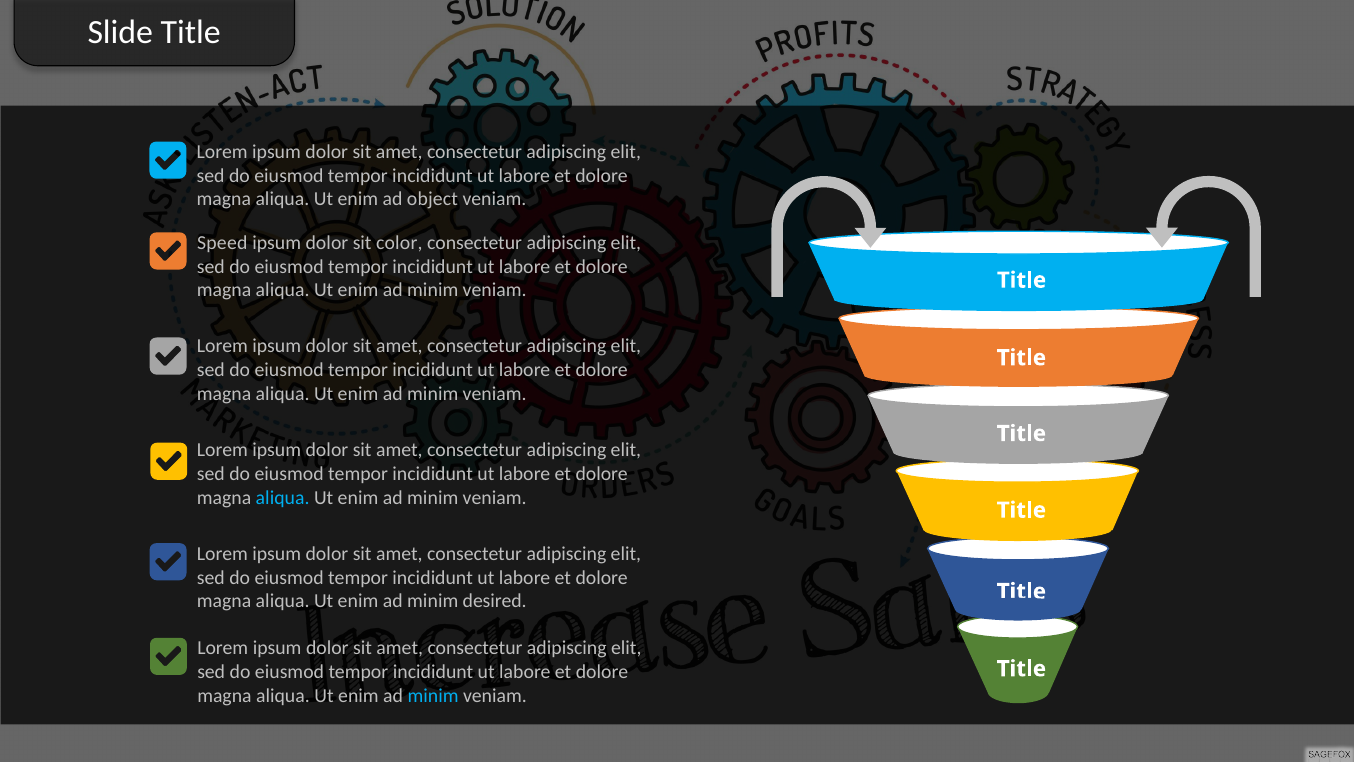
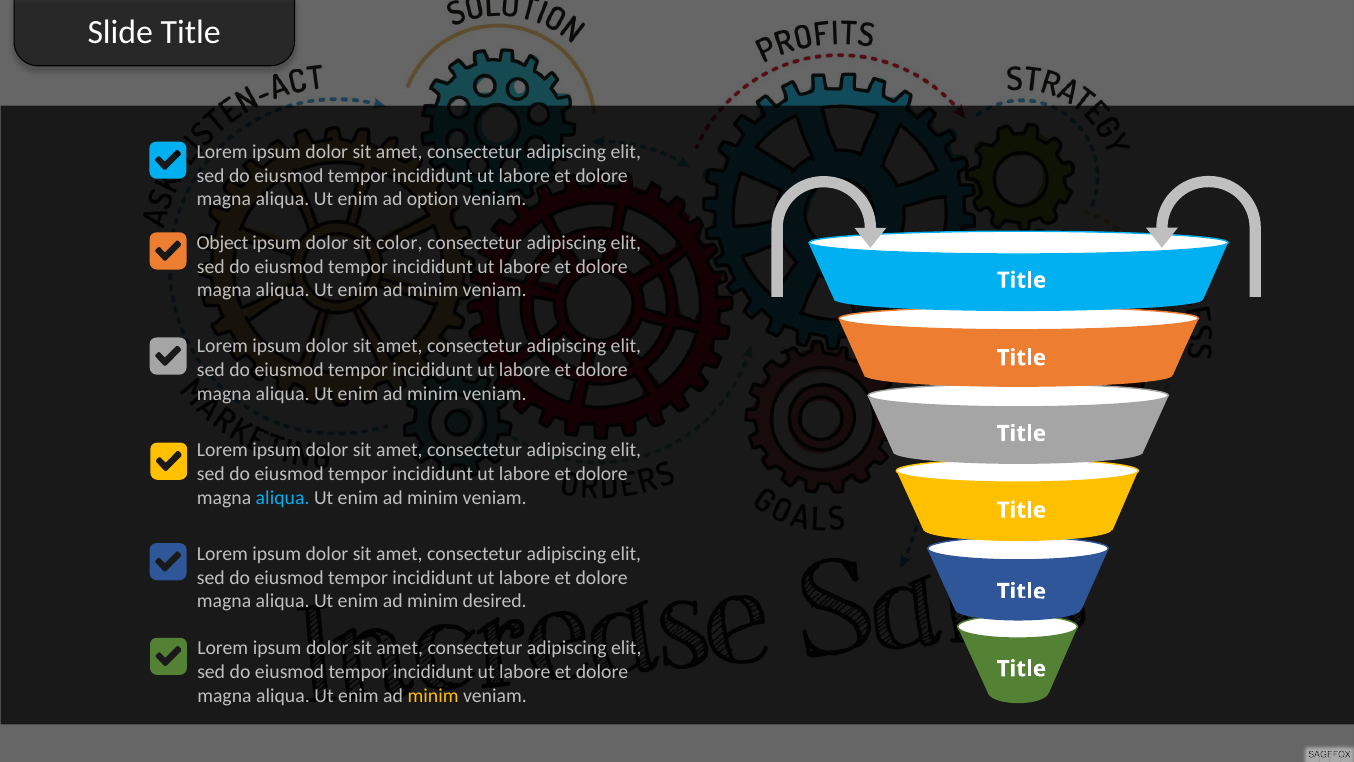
object: object -> option (433, 199)
Speed: Speed -> Object (222, 243)
minim colour: light blue -> yellow (433, 695)
